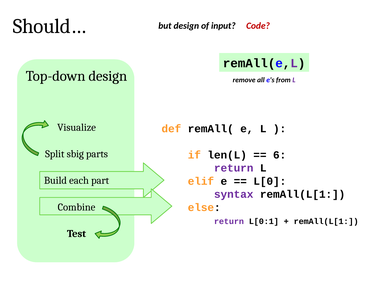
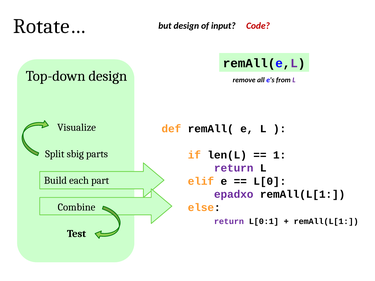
Should…: Should… -> Rotate… (49, 26)
6: 6 -> 1 (280, 155)
syntax: syntax -> epadxo (234, 194)
